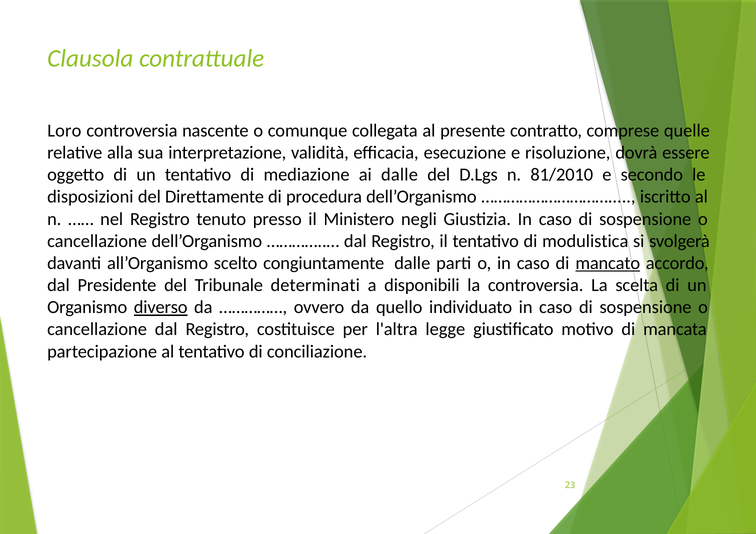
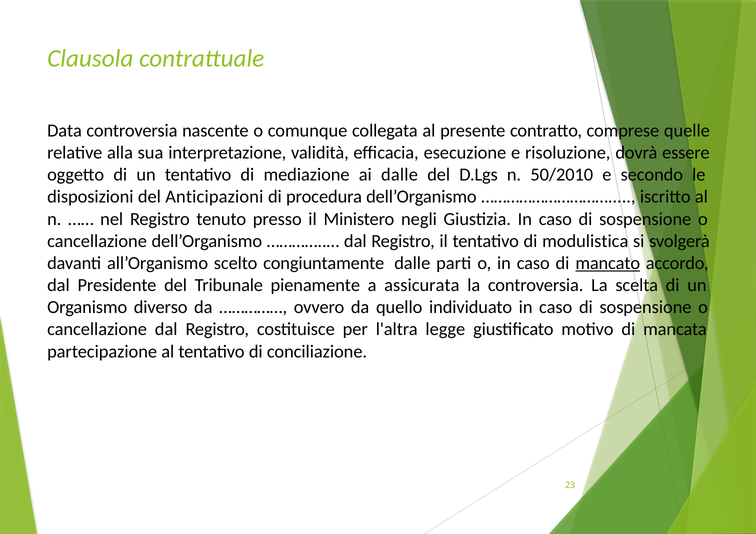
Loro: Loro -> Data (64, 131)
81/2010: 81/2010 -> 50/2010 (562, 175)
Direttamente: Direttamente -> Anticipazioni (214, 197)
determinati: determinati -> pienamente (315, 285)
disponibili: disponibili -> assicurata (422, 285)
diverso underline: present -> none (161, 307)
